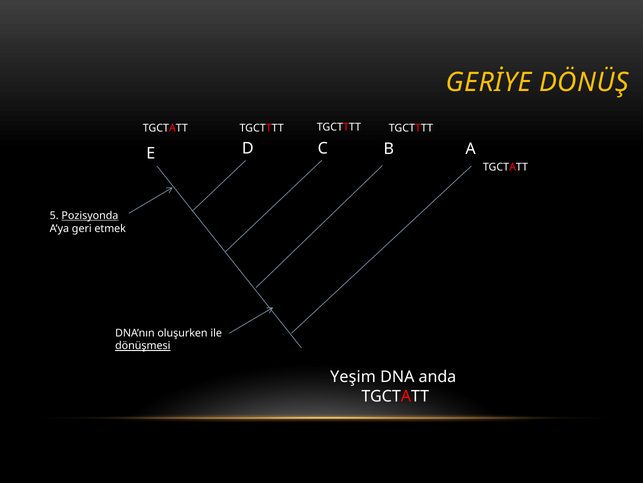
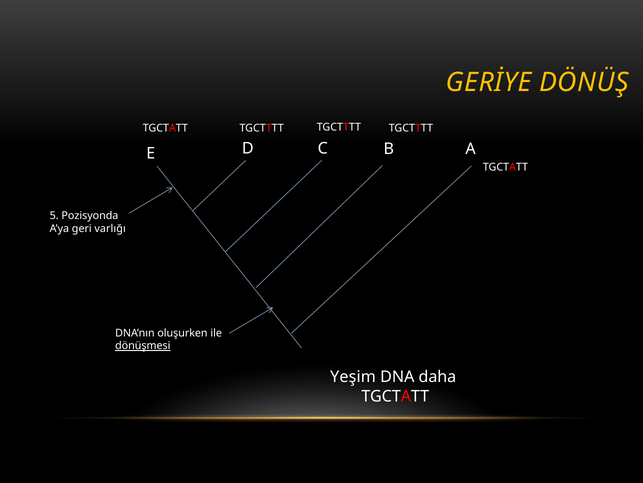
Pozisyonda underline: present -> none (90, 215)
etmek: etmek -> varlığı (110, 228)
anda: anda -> daha (437, 377)
